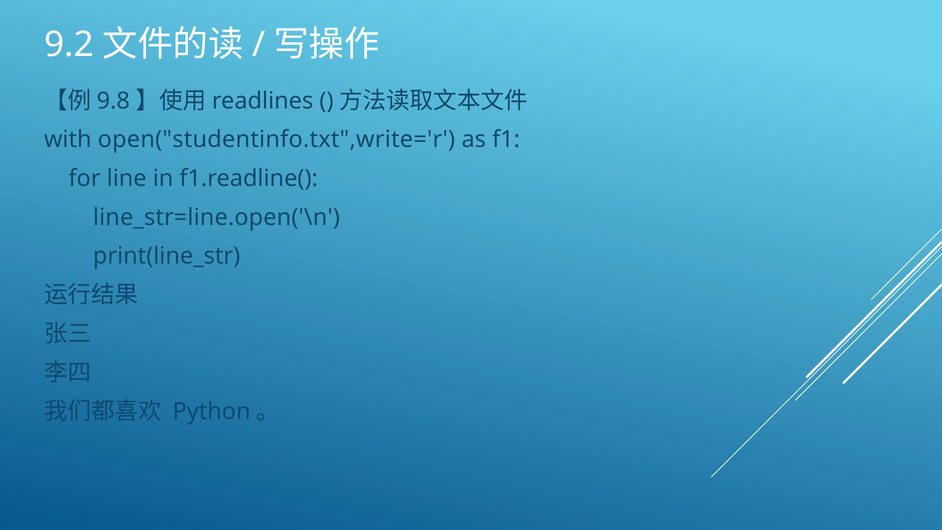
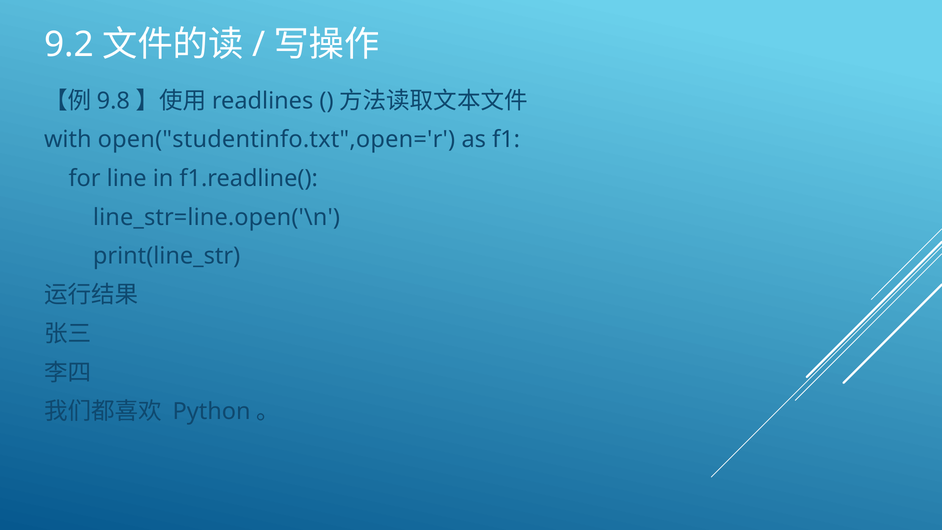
open("studentinfo.txt",write='r: open("studentinfo.txt",write='r -> open("studentinfo.txt",open='r (276, 140)
